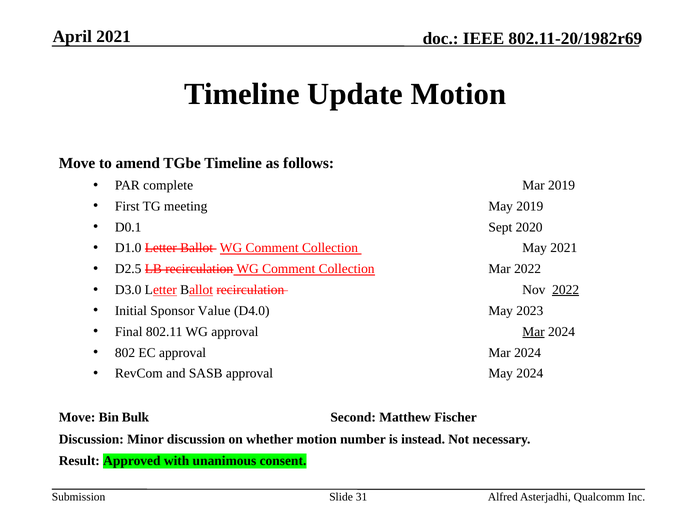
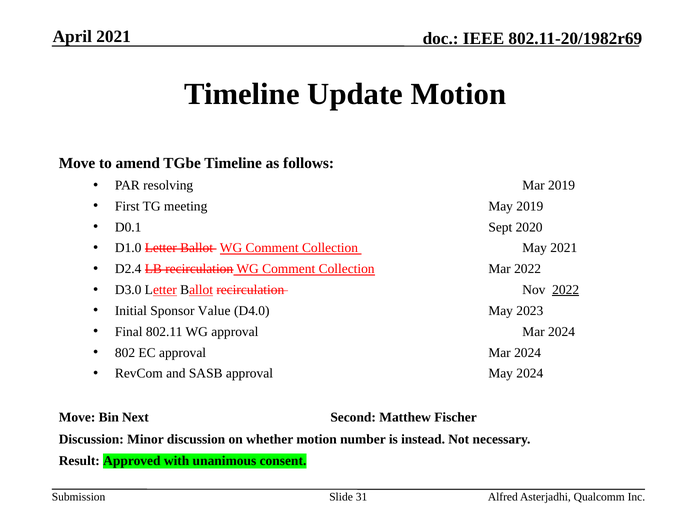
complete: complete -> resolving (168, 185)
D2.5: D2.5 -> D2.4 (128, 269)
Mar underline: present -> none (534, 332)
Bulk: Bulk -> Next (135, 417)
